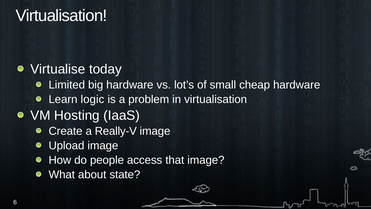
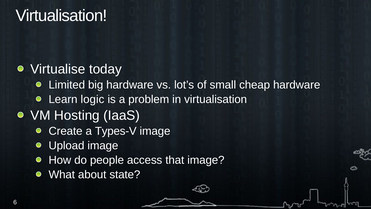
Really-V: Really-V -> Types-V (116, 131)
